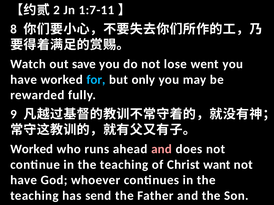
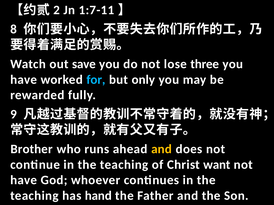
went: went -> three (205, 64)
Worked: Worked -> Brother (32, 149)
and colour: pink -> yellow (162, 149)
send: send -> hand (98, 196)
